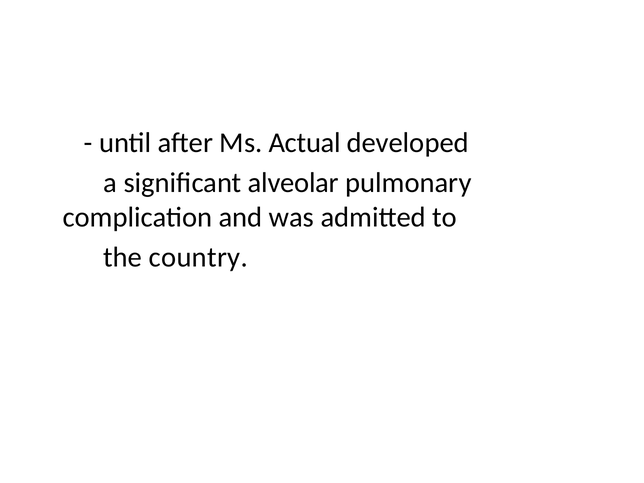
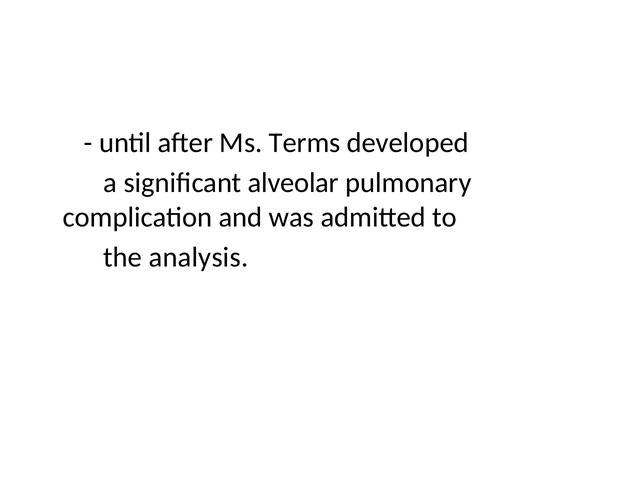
Actual: Actual -> Terms (305, 143)
country: country -> analysis (198, 257)
